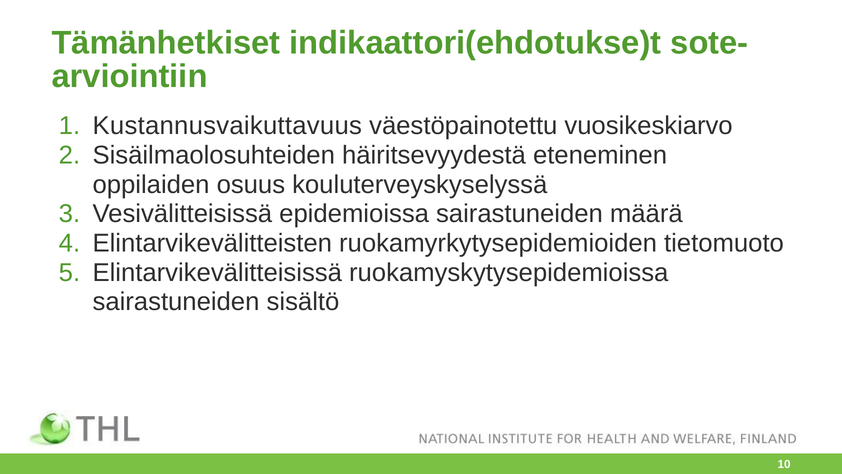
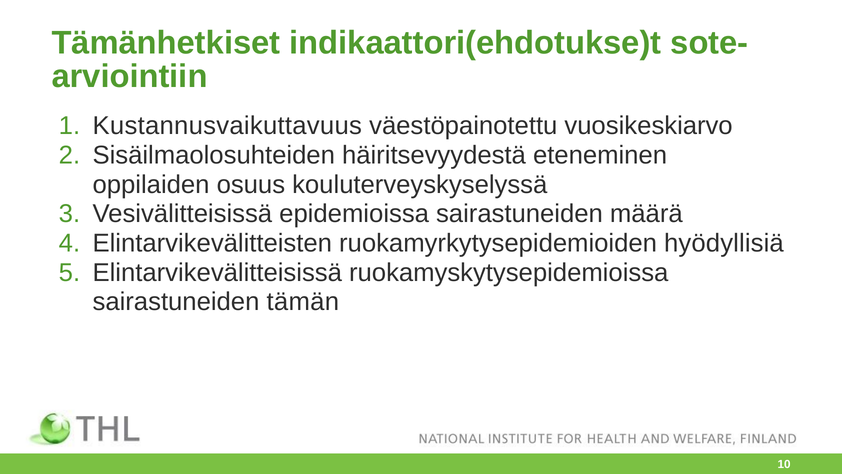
tietomuoto: tietomuoto -> hyödyllisiä (724, 243)
sisältö: sisältö -> tämän (303, 302)
